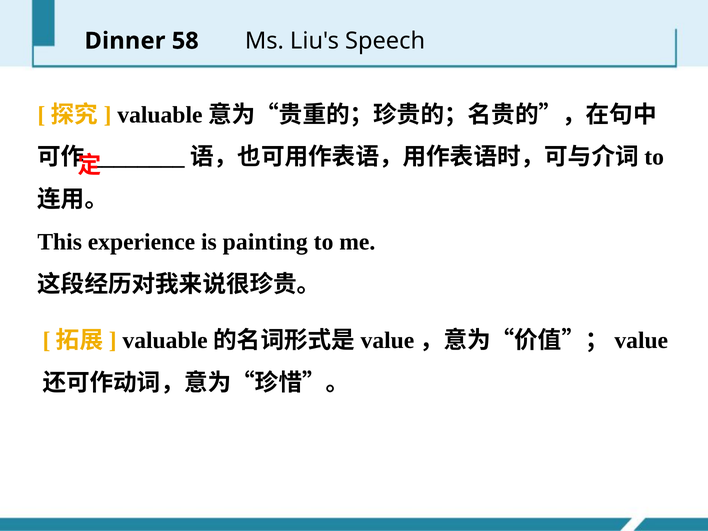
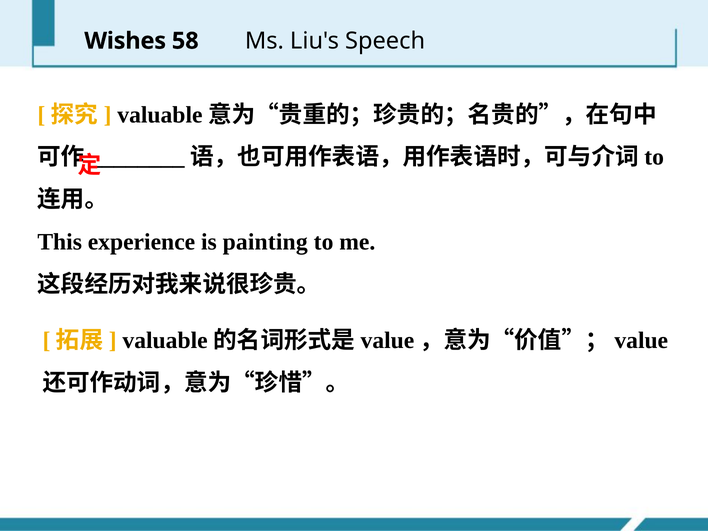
Dinner: Dinner -> Wishes (125, 41)
